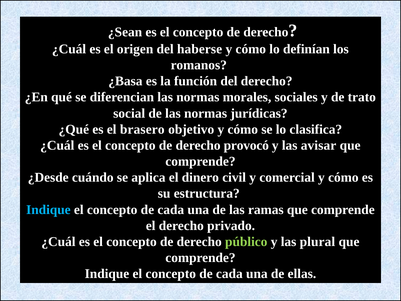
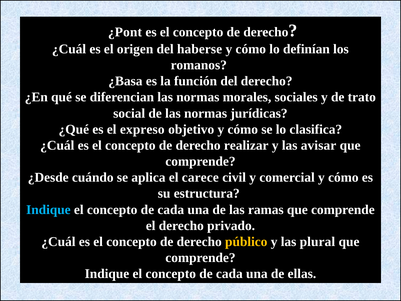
¿Sean: ¿Sean -> ¿Pont (125, 32)
brasero: brasero -> expreso (142, 129)
provocó: provocó -> realizar (246, 145)
dinero: dinero -> carece (200, 177)
público colour: light green -> yellow (246, 242)
